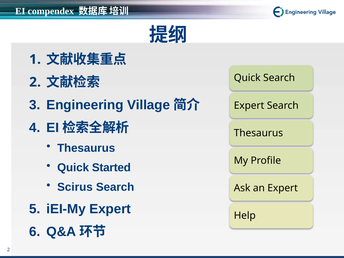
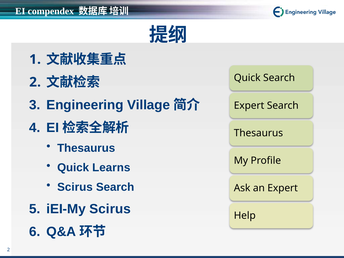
Started: Started -> Learns (111, 168)
iEI-My Expert: Expert -> Scirus (110, 209)
